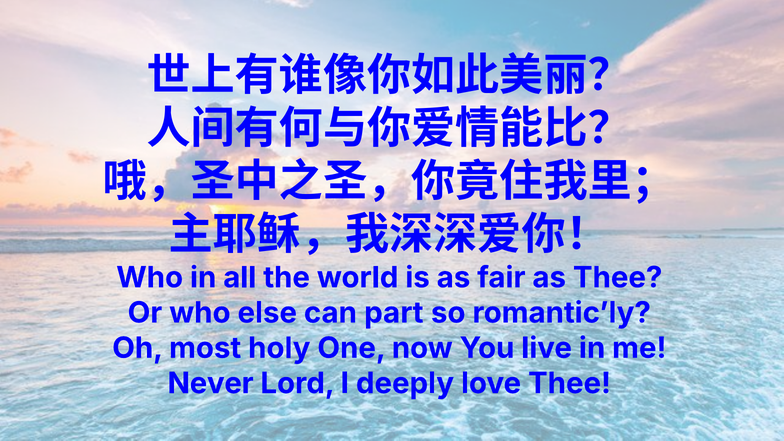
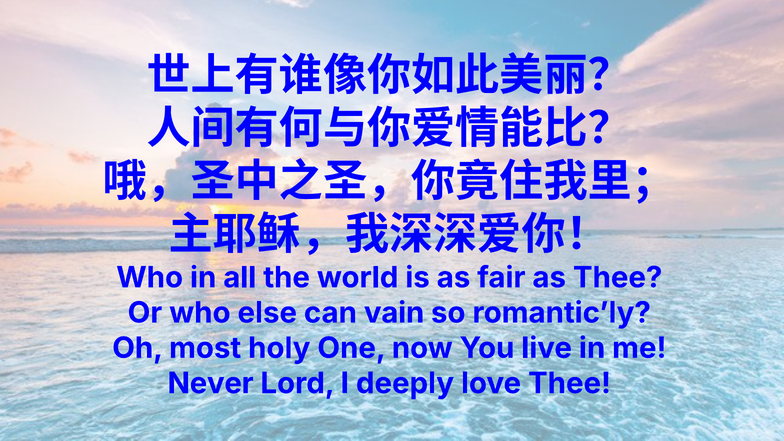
part: part -> vain (394, 313)
